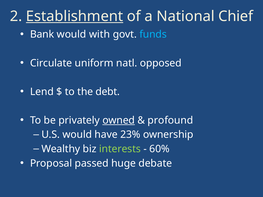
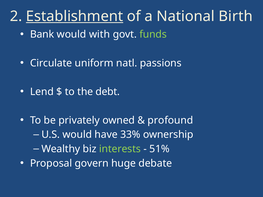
Chief: Chief -> Birth (236, 16)
funds colour: light blue -> light green (153, 34)
opposed: opposed -> passions (161, 63)
owned underline: present -> none (119, 120)
23%: 23% -> 33% (130, 135)
60%: 60% -> 51% (159, 149)
passed: passed -> govern (92, 163)
